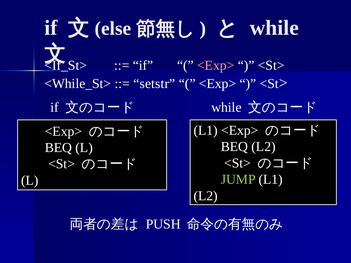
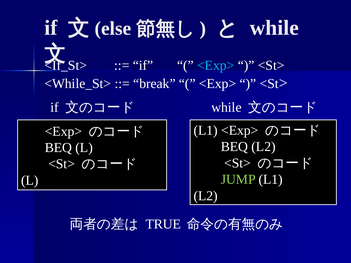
<Exp> colour: pink -> light blue (216, 65)
setstr: setstr -> break (154, 84)
PUSH: PUSH -> TRUE (163, 224)
